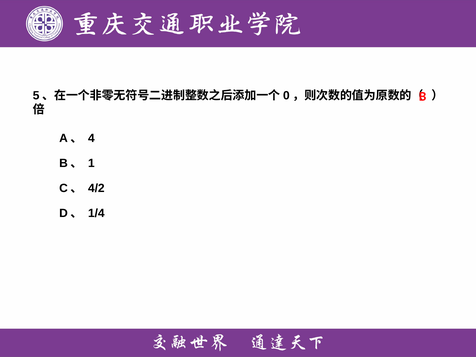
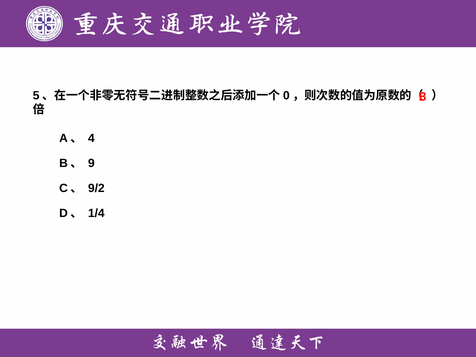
1: 1 -> 9 (91, 163)
4/2: 4/2 -> 9/2 (96, 188)
